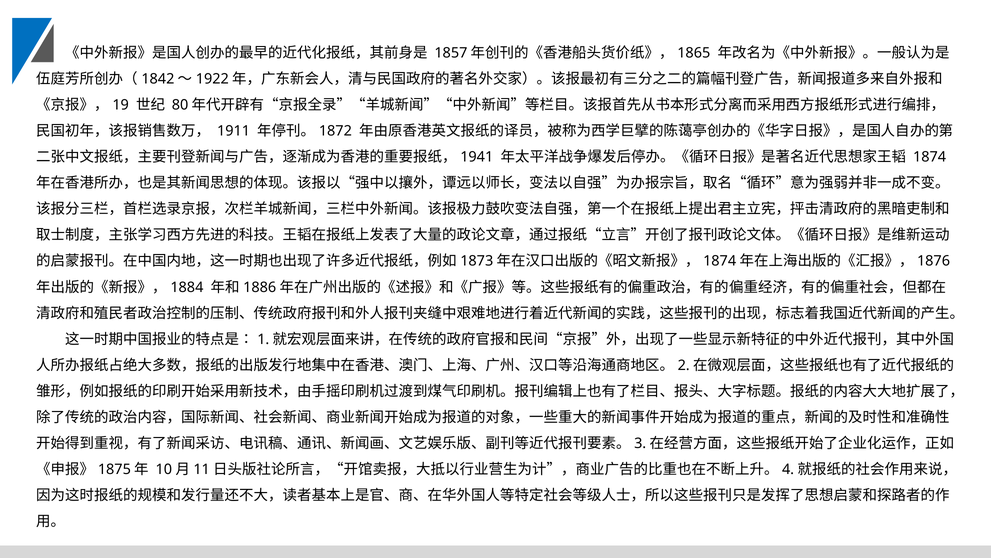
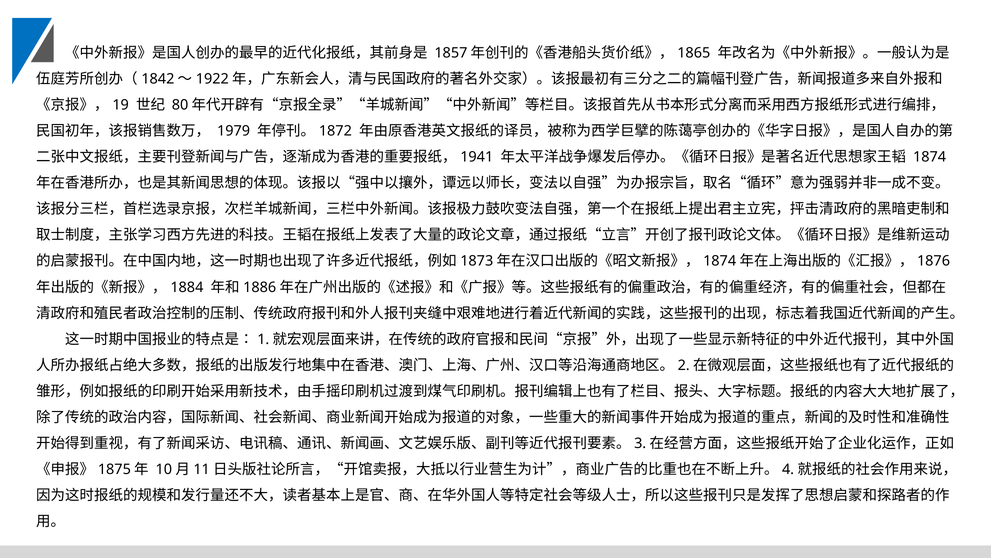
1911: 1911 -> 1979 (234, 131)
